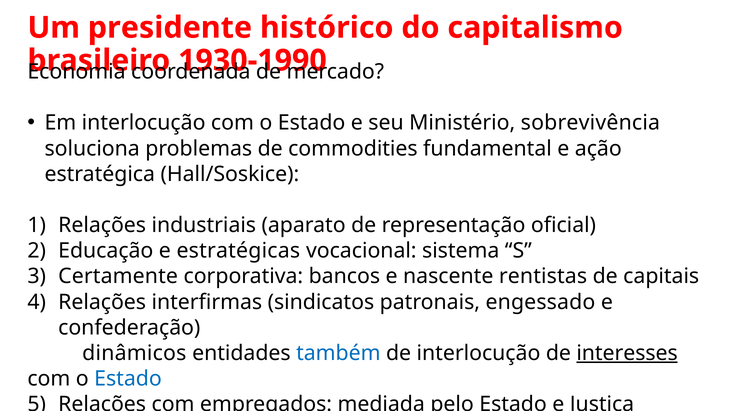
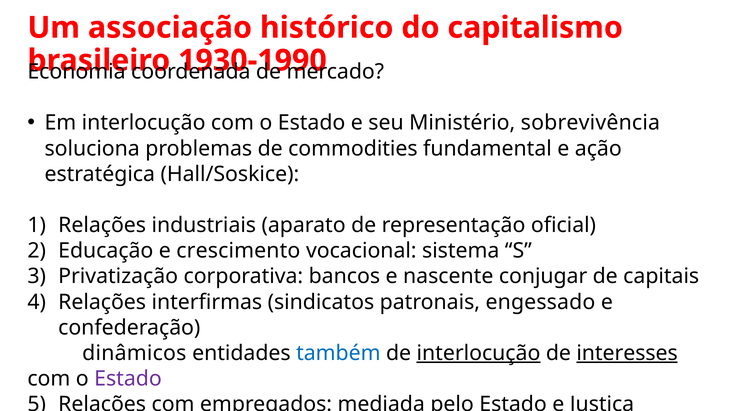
presidente: presidente -> associação (170, 28)
estratégicas: estratégicas -> crescimento (238, 251)
Certamente: Certamente -> Privatização (118, 276)
rentistas: rentistas -> conjugar (543, 276)
interlocução underline: none -> present (479, 353)
Estado colour: blue -> purple (128, 378)
